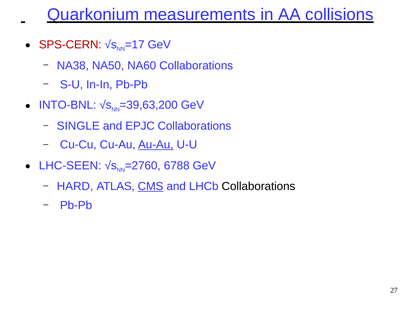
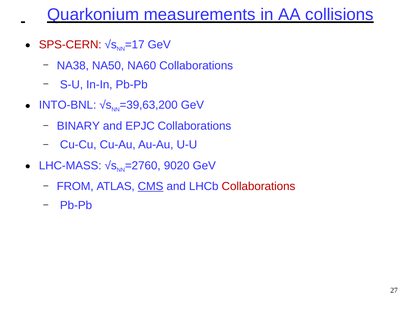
SINGLE: SINGLE -> BINARY (78, 126)
Au-Au underline: present -> none (156, 145)
LHC-SEEN: LHC-SEEN -> LHC-MASS (70, 166)
6788: 6788 -> 9020 (177, 166)
HARD: HARD -> FROM (75, 186)
Collaborations colour: black -> red (259, 186)
